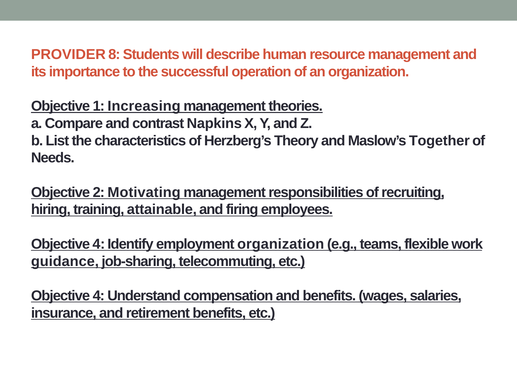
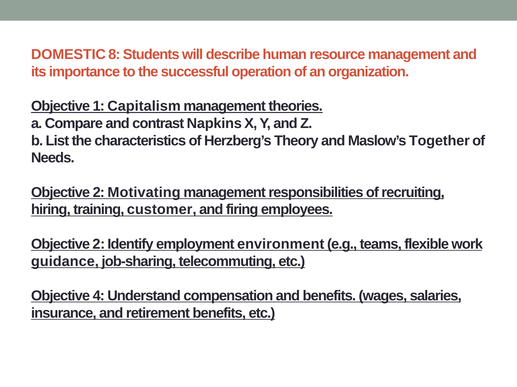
PROVIDER: PROVIDER -> DOMESTIC (68, 55)
Increasing: Increasing -> Capitalism (144, 106)
attainable: attainable -> customer (162, 210)
4: 4 -> 2 (99, 245)
employment organization: organization -> environment (281, 245)
